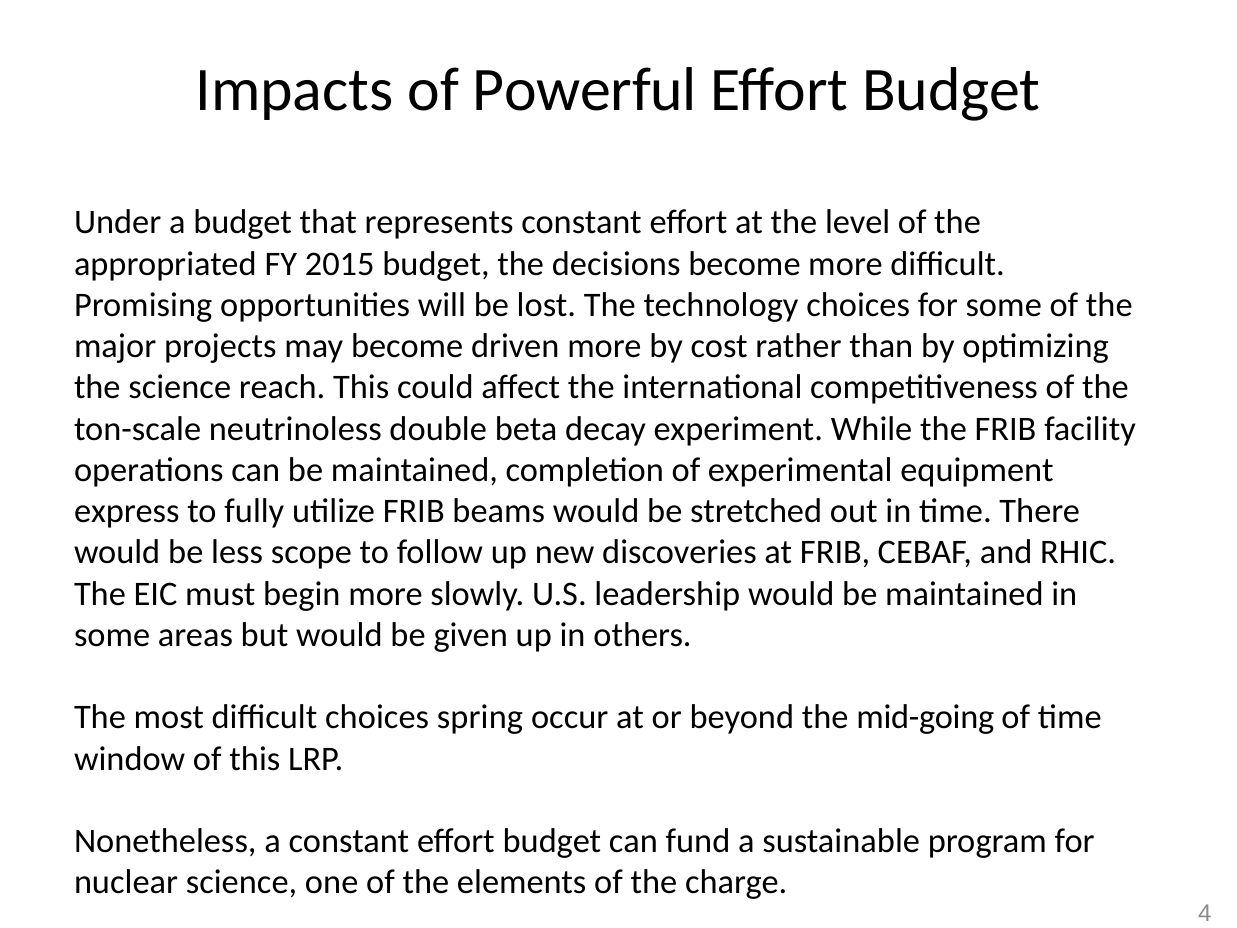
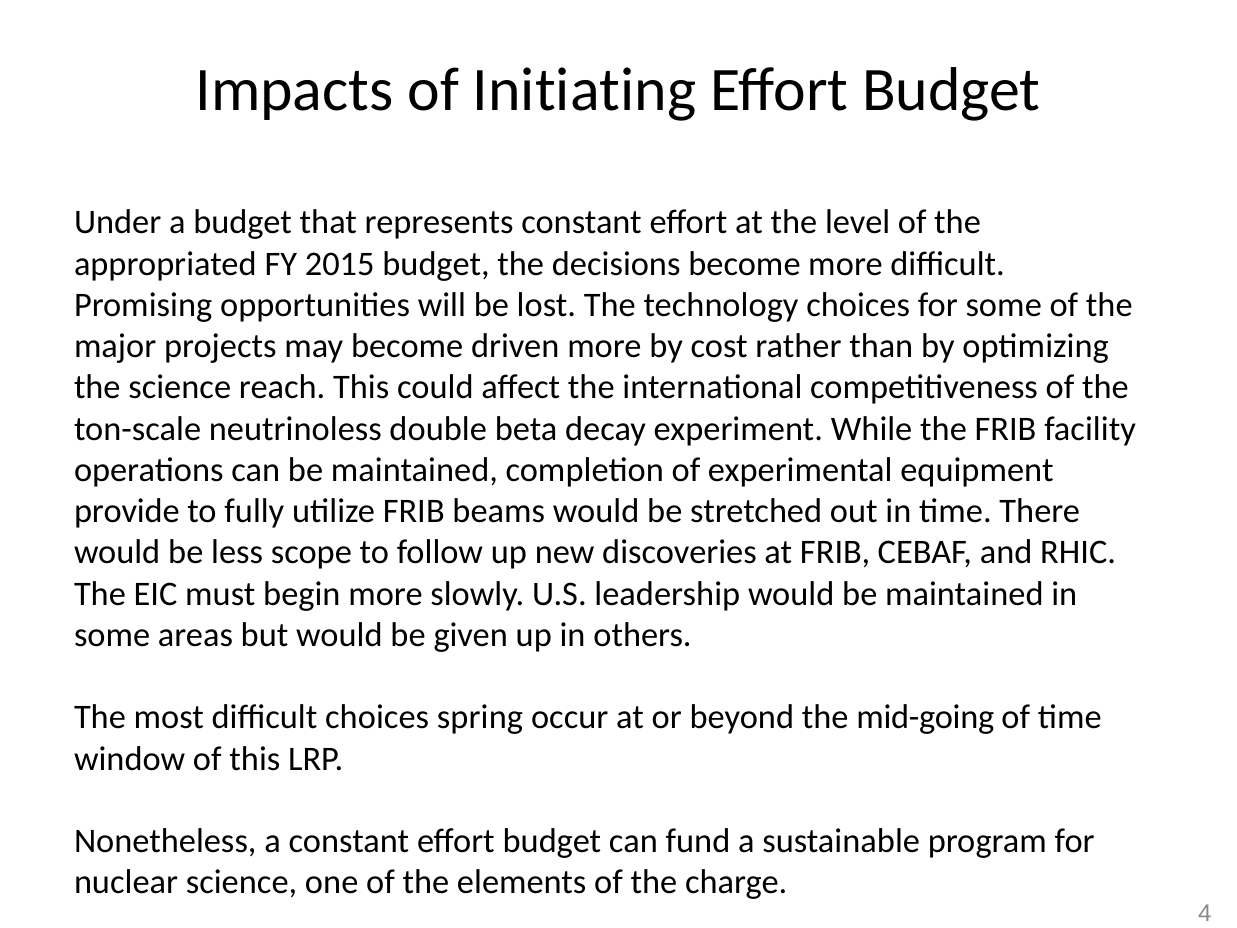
Powerful: Powerful -> Initiating (585, 90)
express: express -> provide (127, 511)
